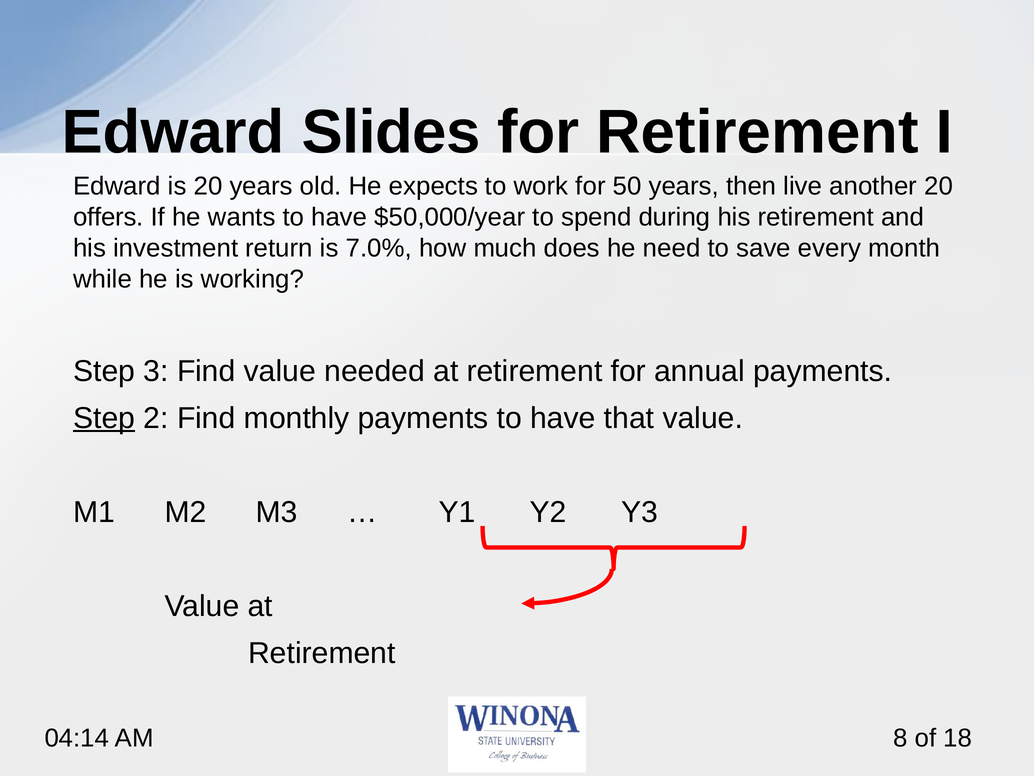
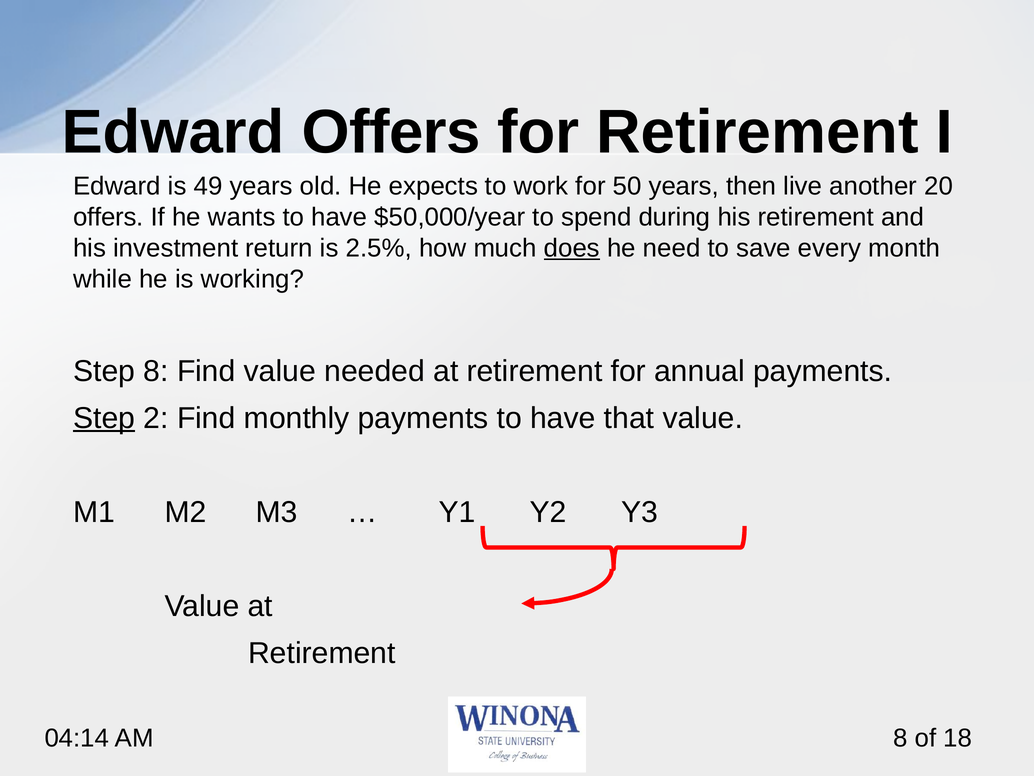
Edward Slides: Slides -> Offers (391, 132)
is 20: 20 -> 49 (208, 186)
7.0%: 7.0% -> 2.5% (379, 248)
does underline: none -> present (572, 248)
Step 3: 3 -> 8 (156, 371)
